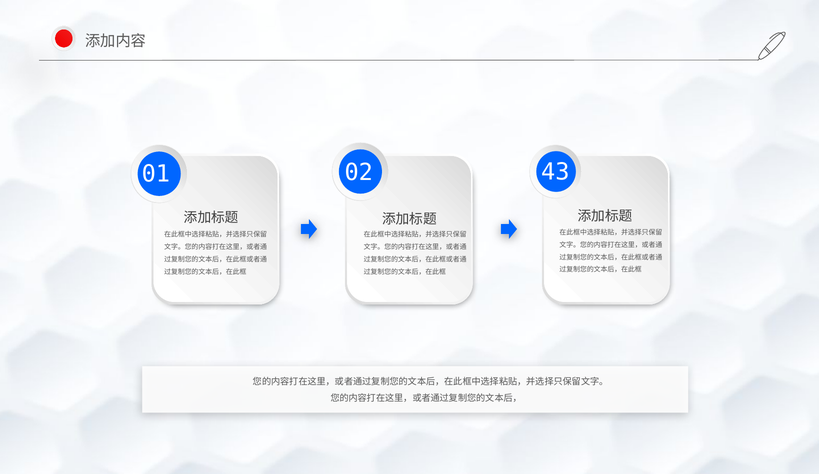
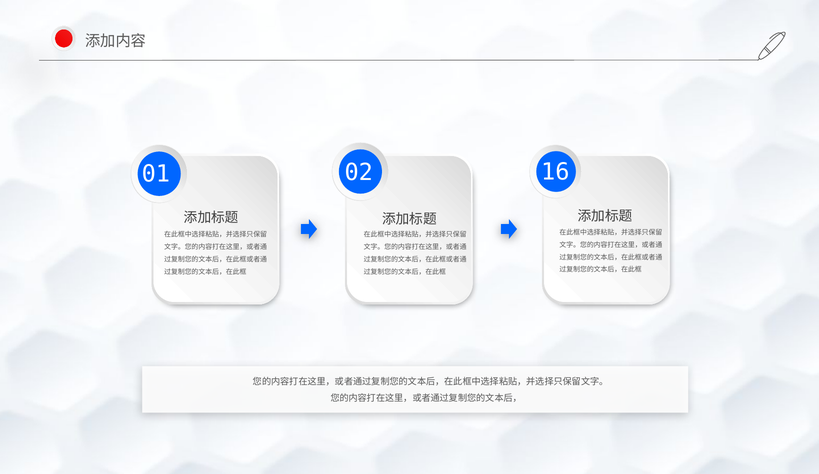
43: 43 -> 16 (555, 172)
